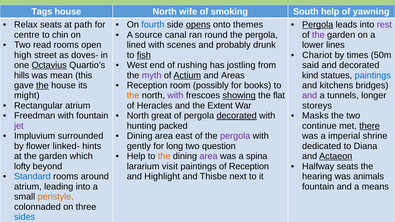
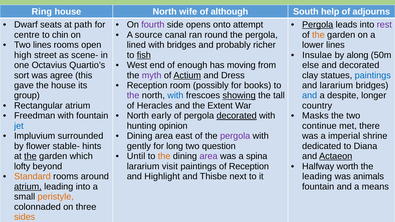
Tags: Tags -> Ring (42, 12)
smoking: smoking -> although (229, 12)
yawning: yawning -> adjourns (371, 12)
Relax: Relax -> Dwarf (26, 25)
fourth colour: blue -> purple (153, 25)
opens underline: present -> none (198, 25)
themes: themes -> attempt (248, 25)
the colour: purple -> orange (318, 35)
Two read: read -> lines (42, 45)
with scenes: scenes -> bridges (181, 45)
drunk: drunk -> richer (264, 45)
doves-: doves- -> scene- (85, 55)
Chariot: Chariot -> Insulae (317, 55)
times: times -> along (358, 55)
Octavius underline: present -> none (49, 65)
rushing: rushing -> enough (192, 65)
jostling: jostling -> moving (241, 65)
said: said -> else (311, 65)
hills: hills -> sort (22, 75)
mean: mean -> agree (61, 75)
Areas: Areas -> Dress (233, 75)
kind: kind -> clay (310, 75)
the underline: present -> none (42, 85)
and kitchens: kitchens -> lararium (336, 85)
might: might -> group (27, 96)
the colour: orange -> purple (133, 96)
with colour: purple -> blue (175, 96)
flat: flat -> tall (279, 96)
and colour: purple -> blue (310, 96)
tunnels: tunnels -> despite (343, 96)
storeys: storeys -> country (317, 106)
great: great -> early (161, 116)
jet colour: purple -> blue (19, 126)
packed: packed -> opinion (173, 126)
there underline: present -> none (370, 126)
linked-: linked- -> stable- (66, 146)
the underline: none -> present (30, 156)
Help: Help -> Until (136, 156)
Halfway seats: seats -> worth (348, 166)
Standard colour: blue -> orange (32, 177)
hearing: hearing -> leading (317, 177)
atrium underline: none -> present (28, 187)
sides colour: blue -> orange (25, 217)
